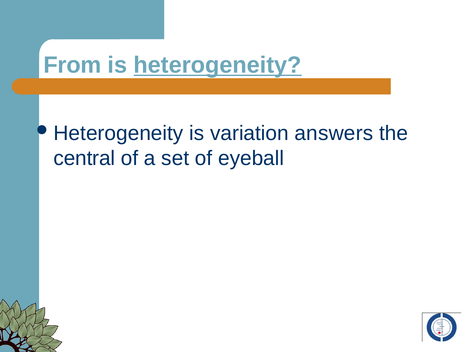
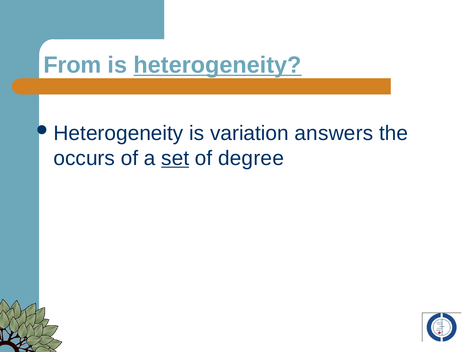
central: central -> occurs (84, 158)
set underline: none -> present (175, 158)
eyeball: eyeball -> degree (251, 158)
